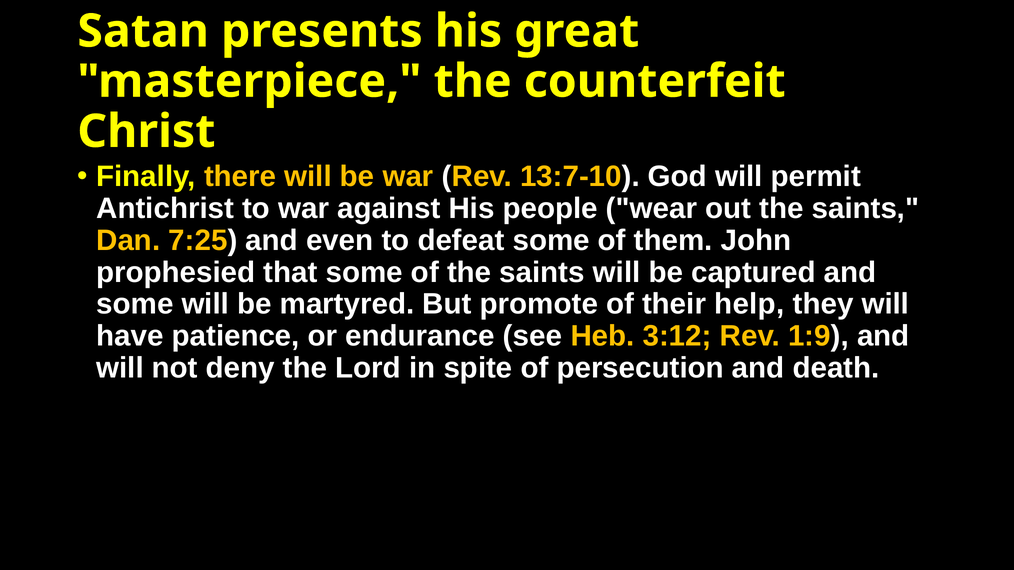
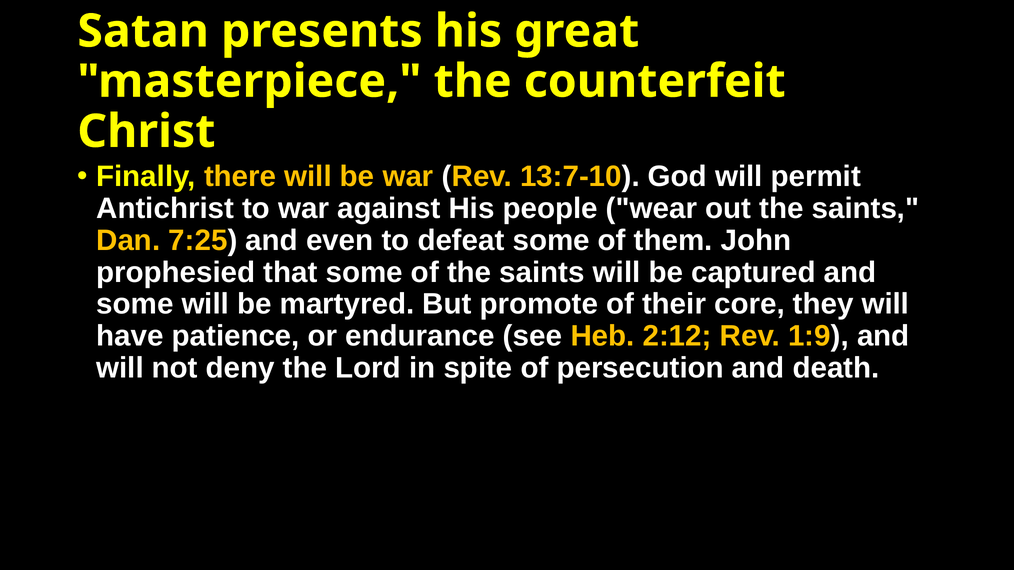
help: help -> core (749, 304)
3:12: 3:12 -> 2:12 (677, 336)
